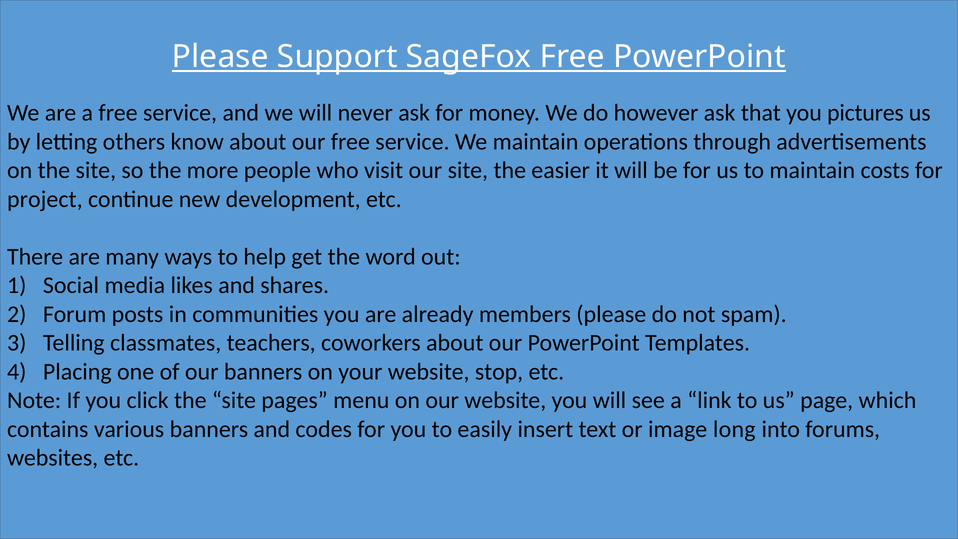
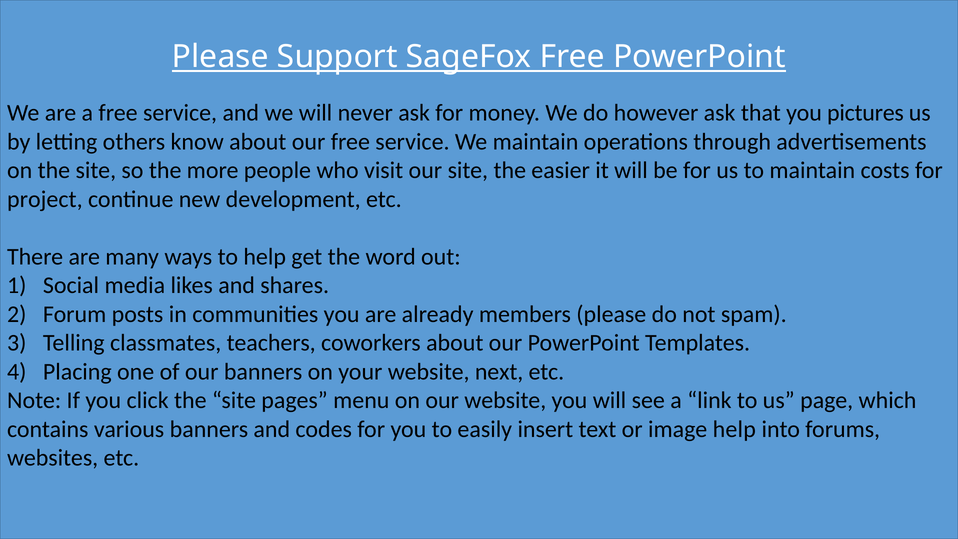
stop: stop -> next (499, 372)
image long: long -> help (734, 429)
